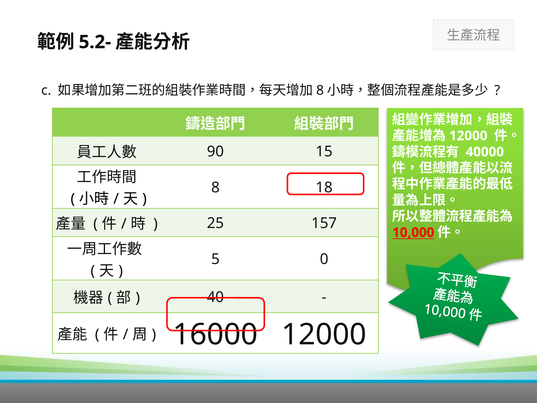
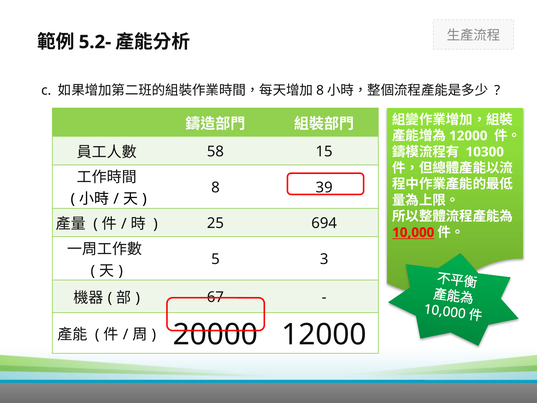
90: 90 -> 58 (215, 151)
40000: 40000 -> 10300 (485, 152)
18: 18 -> 39 (324, 187)
157: 157 -> 694 (324, 223)
0: 0 -> 3 (324, 259)
40: 40 -> 67 (215, 297)
16000: 16000 -> 20000 (215, 335)
